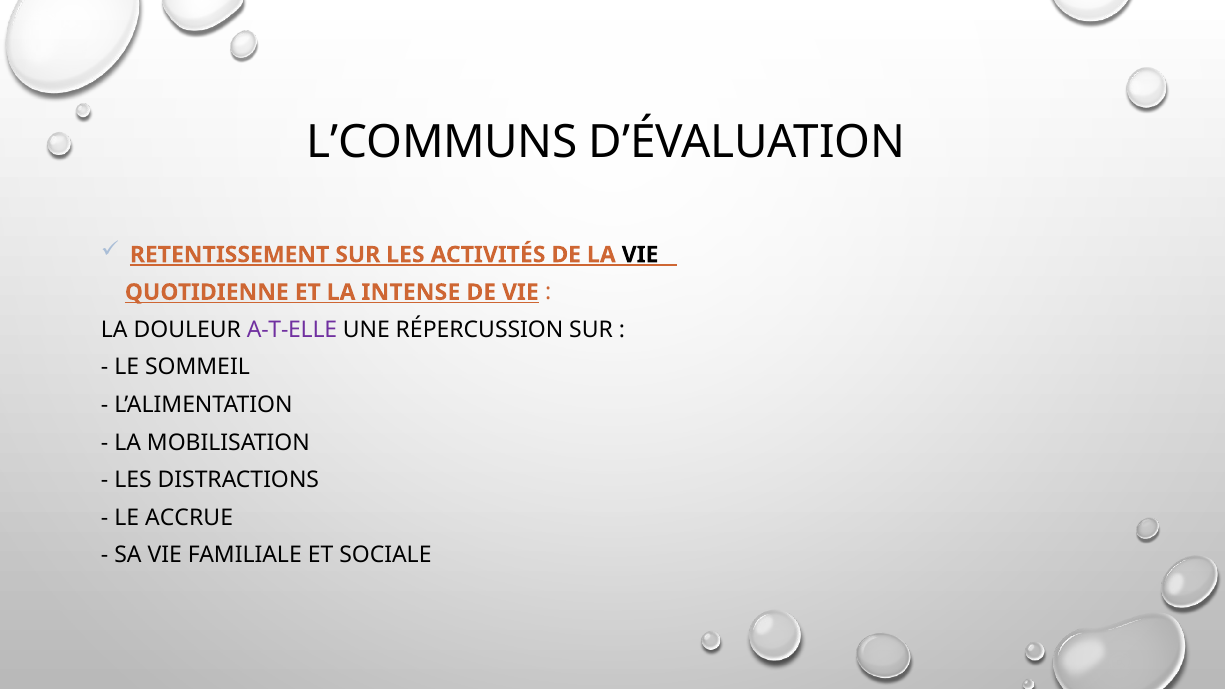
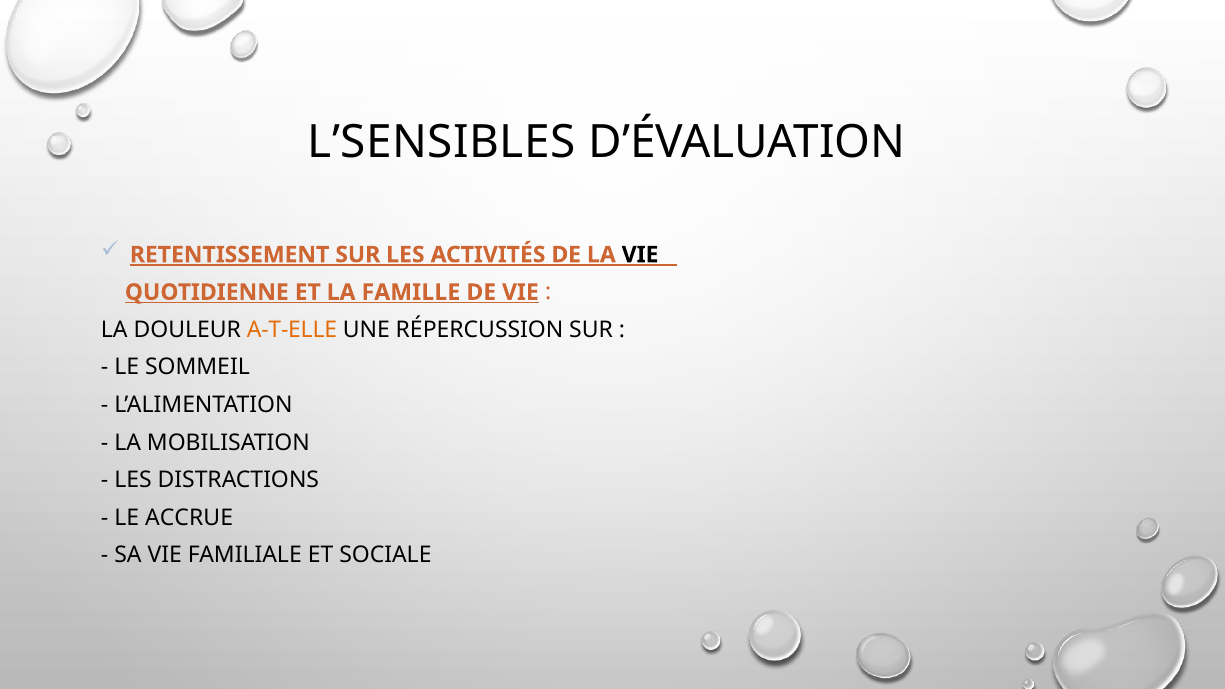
L’COMMUNS: L’COMMUNS -> L’SENSIBLES (442, 142)
INTENSE: INTENSE -> FAMILLE (411, 292)
A-T-ELLE colour: purple -> orange (292, 330)
